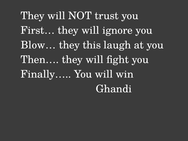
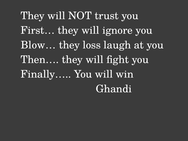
this: this -> loss (92, 45)
